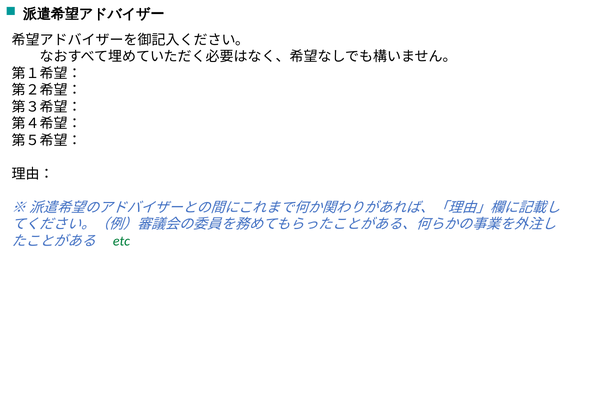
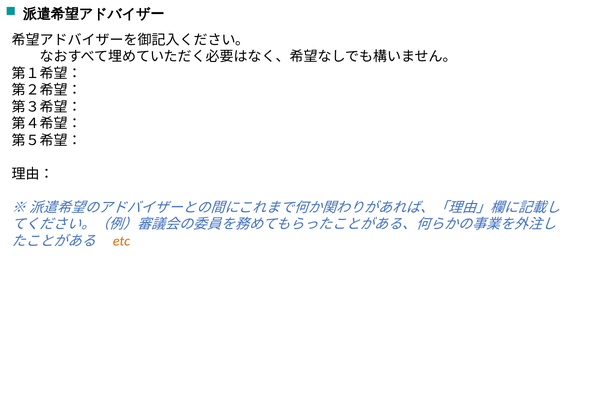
etc colour: green -> orange (121, 241)
